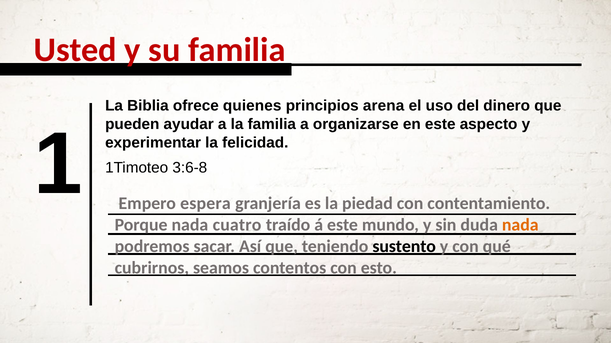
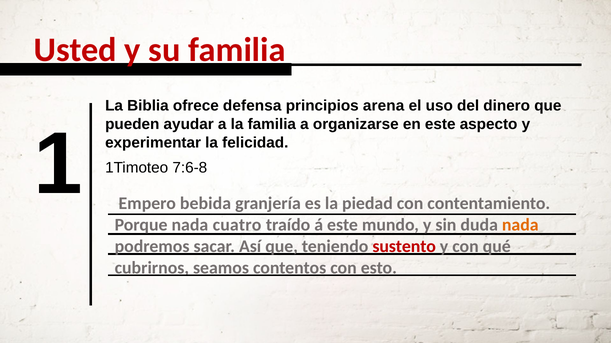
quienes: quienes -> defensa (252, 106)
espera: espera -> bebida (206, 204)
3:6-8: 3:6-8 -> 7:6-8 (190, 168)
sustento colour: black -> red (404, 247)
